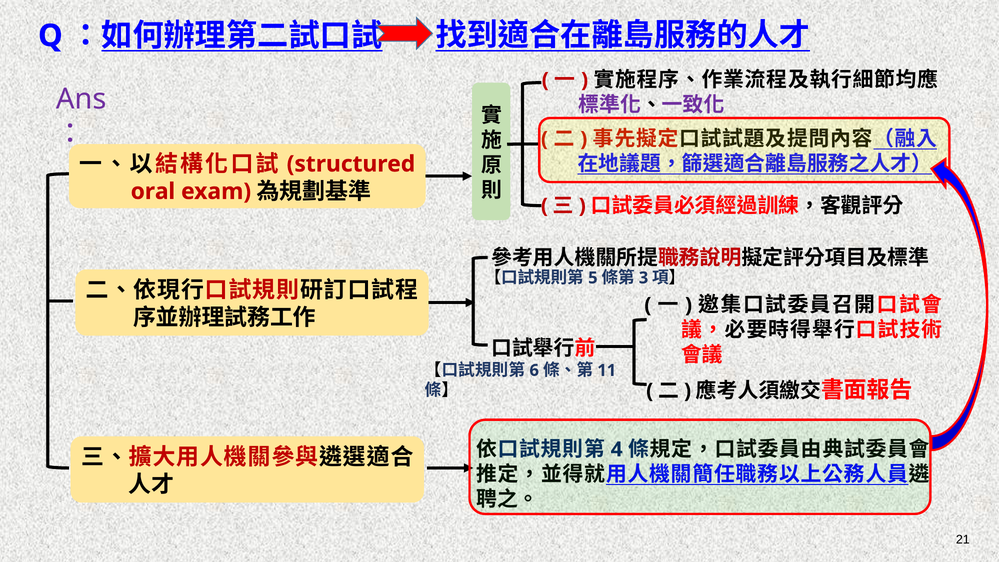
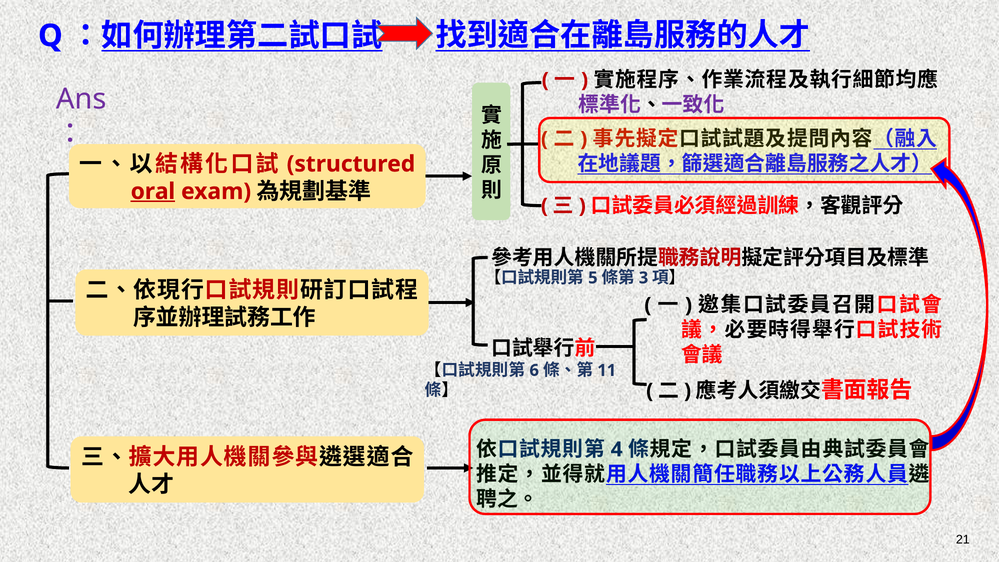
oral underline: none -> present (153, 191)
